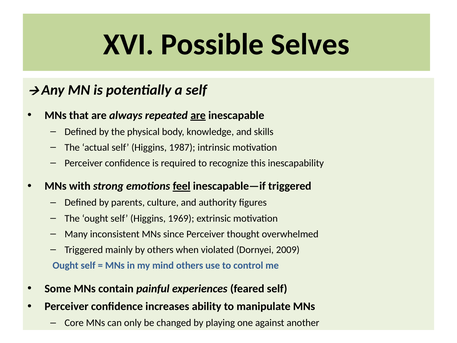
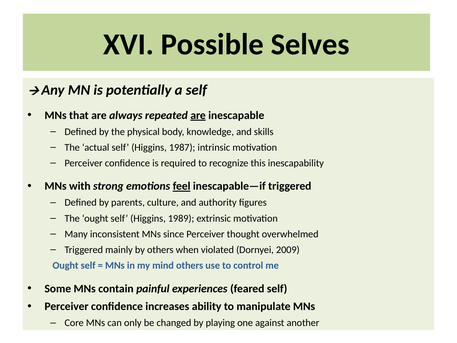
1969: 1969 -> 1989 (181, 218)
